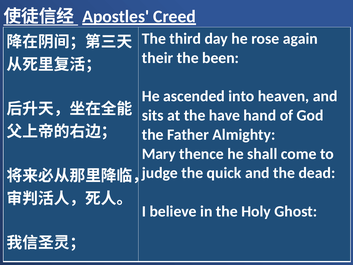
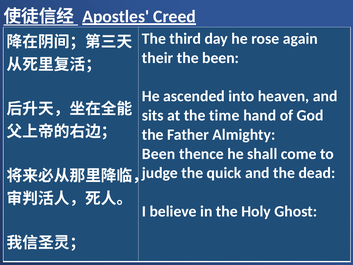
have: have -> time (224, 115)
Mary: Mary -> Been (159, 154)
